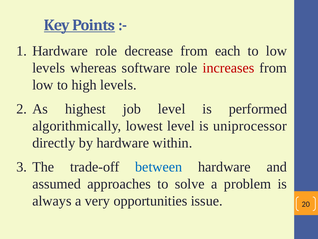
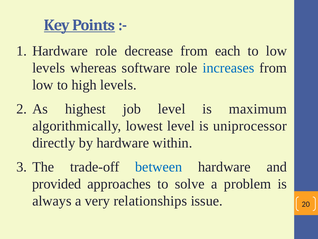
increases colour: red -> blue (228, 68)
performed: performed -> maximum (258, 109)
assumed: assumed -> provided (57, 184)
opportunities: opportunities -> relationships (150, 201)
